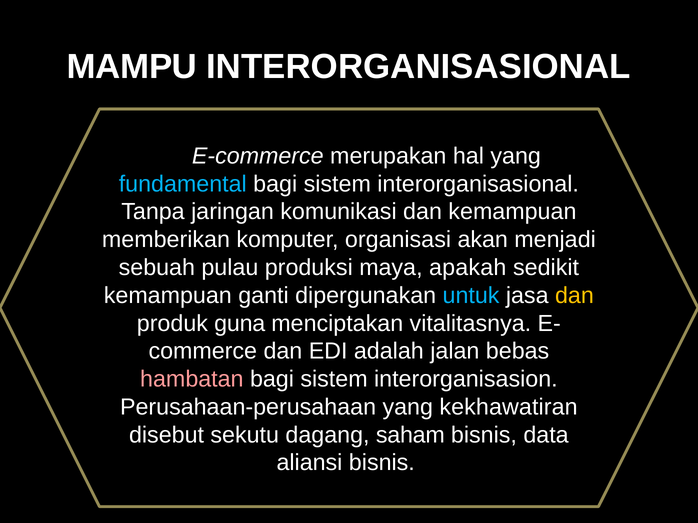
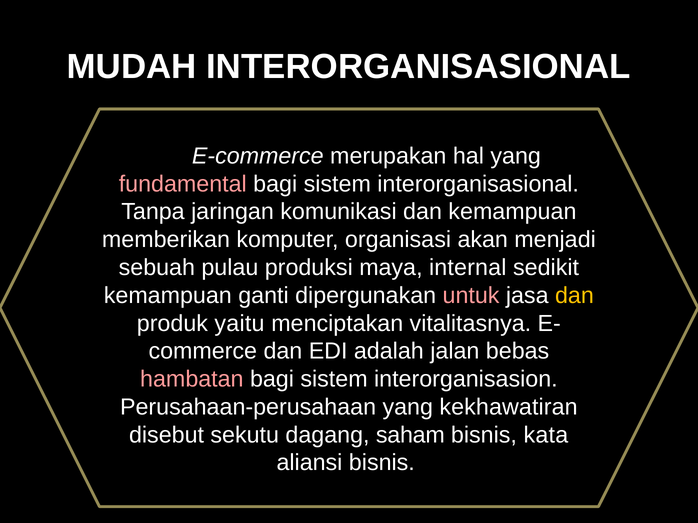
MAMPU: MAMPU -> MUDAH (132, 67)
fundamental colour: light blue -> pink (183, 184)
apakah: apakah -> internal (468, 268)
untuk colour: light blue -> pink (471, 296)
guna: guna -> yaitu (240, 324)
data: data -> kata (546, 435)
